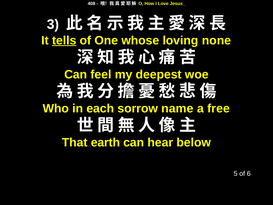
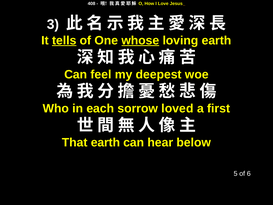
whose underline: none -> present (140, 40)
loving none: none -> earth (217, 40)
name: name -> loved (177, 108)
free: free -> first (219, 108)
